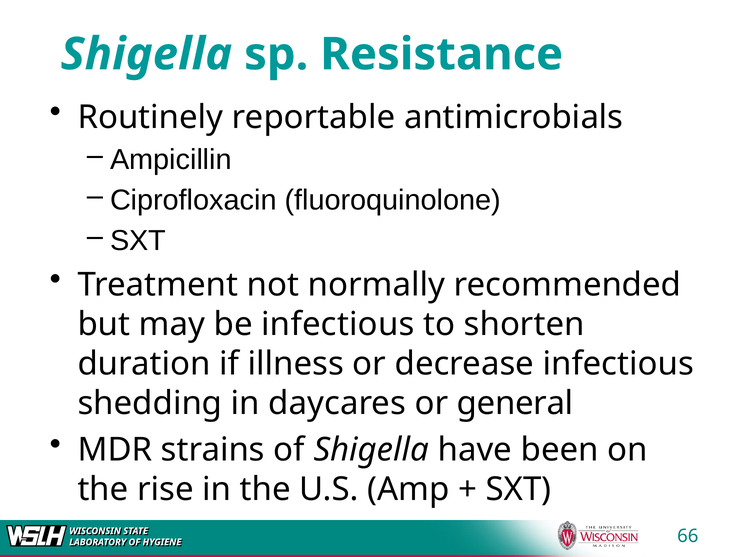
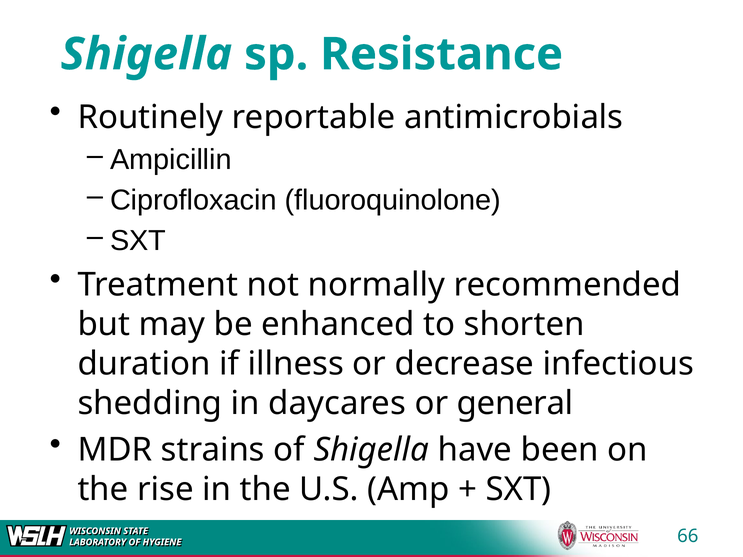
be infectious: infectious -> enhanced (338, 325)
